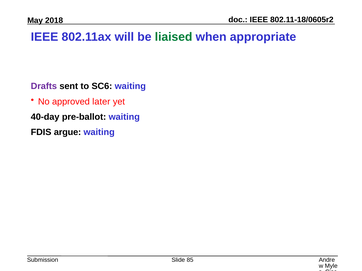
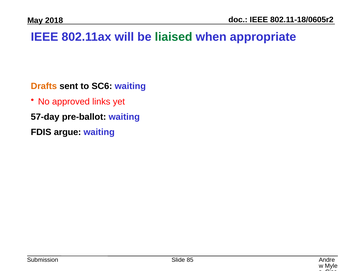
Drafts colour: purple -> orange (44, 86)
later: later -> links (101, 102)
40-day: 40-day -> 57-day (45, 117)
